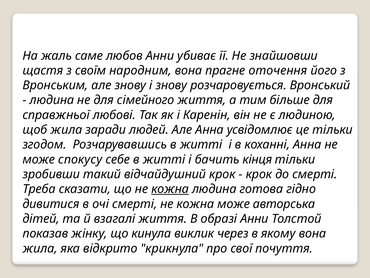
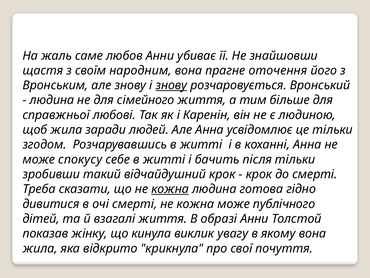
знову underline: none -> present (171, 85)
кінця: кінця -> після (257, 159)
авторська: авторська -> публічного (284, 204)
через: через -> увагу (233, 233)
